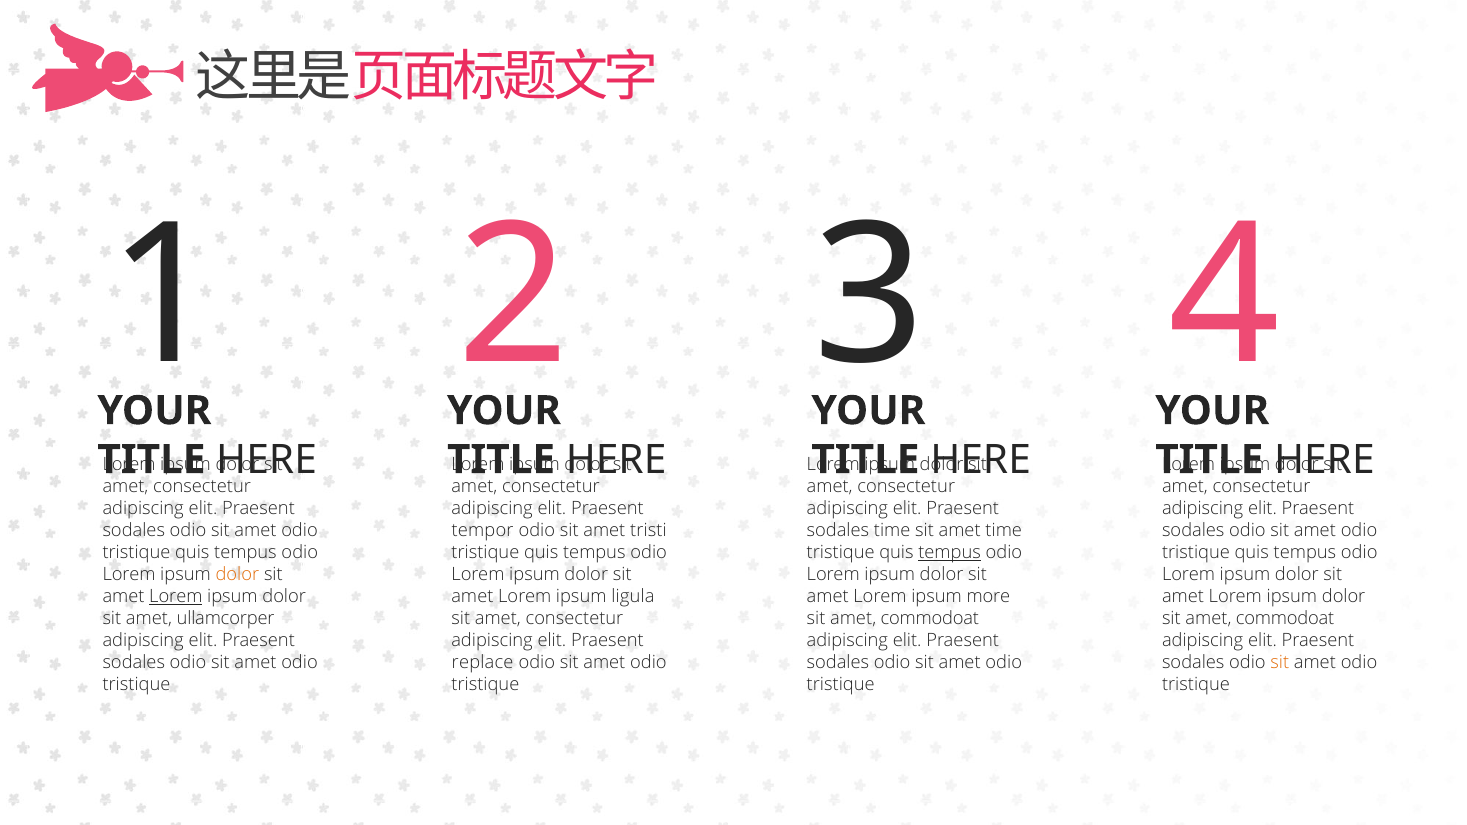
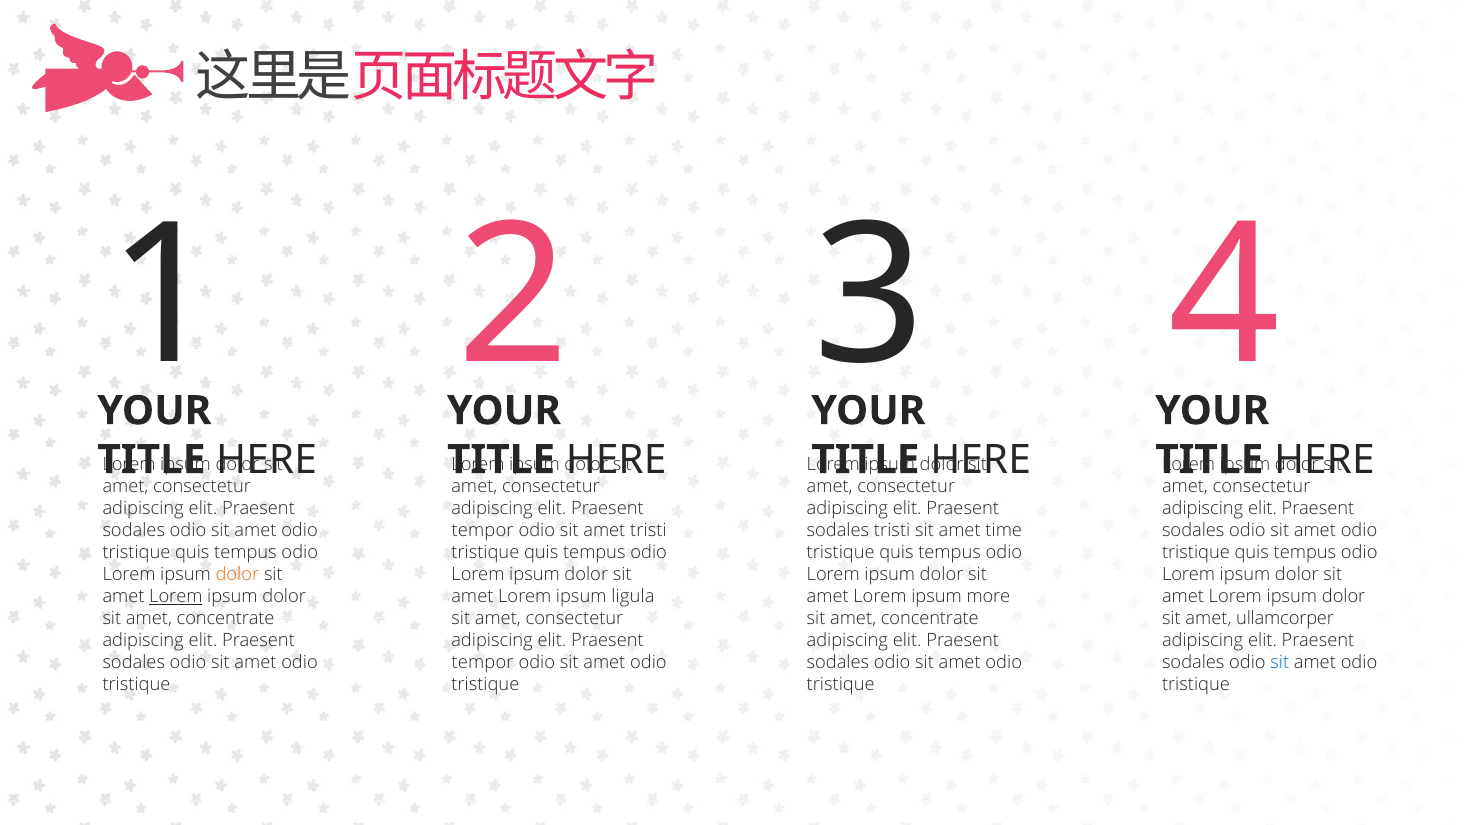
sodales time: time -> tristi (892, 531)
tempus underline: present -> none (950, 553)
ullamcorper: ullamcorper -> concentrate (226, 619)
commodoat: commodoat -> concentrate (930, 619)
commodoat: commodoat -> ullamcorper (1285, 619)
replace: replace -> tempor (483, 663)
sit colour: orange -> blue (1280, 663)
